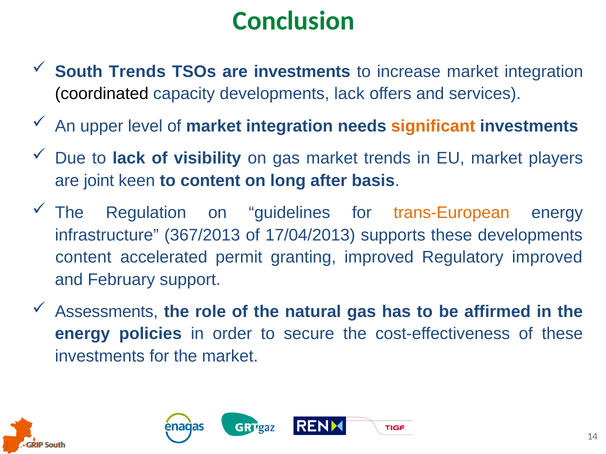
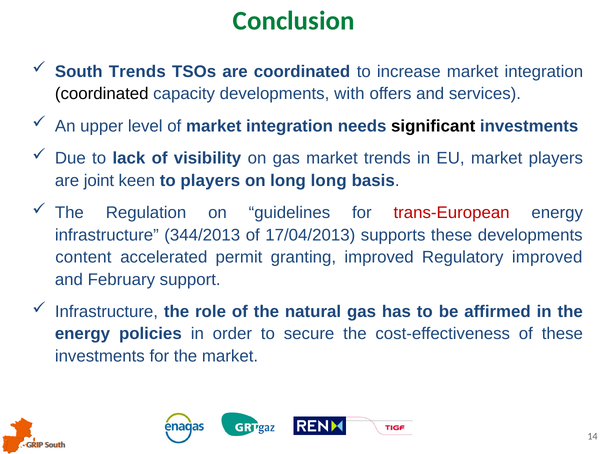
are investments: investments -> coordinated (302, 72)
developments lack: lack -> with (349, 94)
significant colour: orange -> black (433, 126)
to content: content -> players (210, 181)
long after: after -> long (329, 181)
trans-European colour: orange -> red (452, 213)
367/2013: 367/2013 -> 344/2013 (202, 235)
Assessments: Assessments -> Infrastructure (106, 312)
